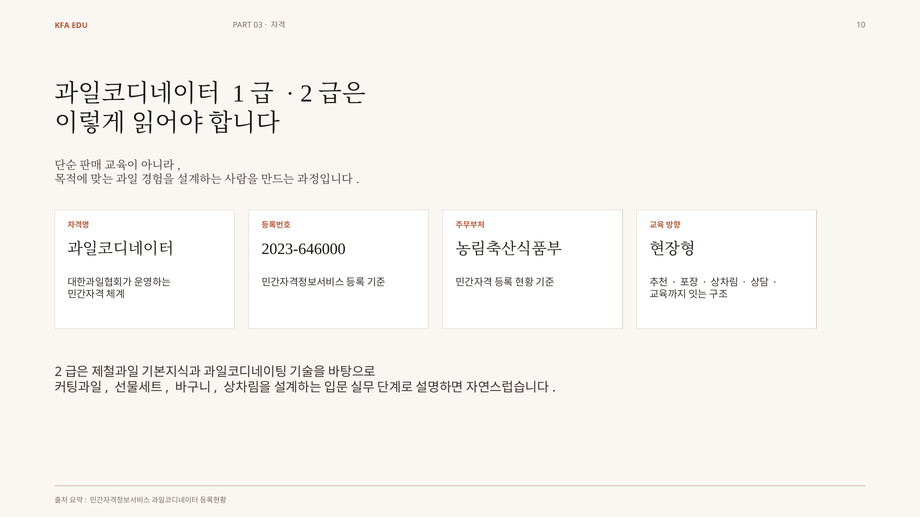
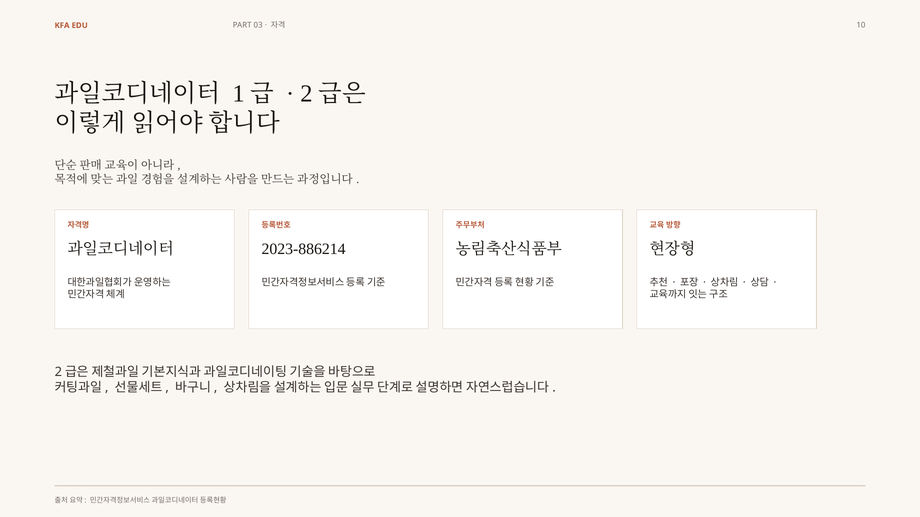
2023-646000: 2023-646000 -> 2023-886214 (304, 249)
